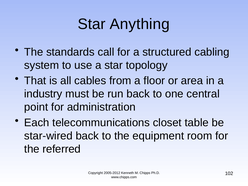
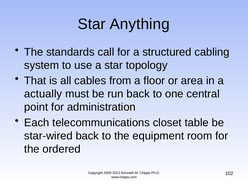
industry: industry -> actually (43, 94)
referred: referred -> ordered (62, 149)
